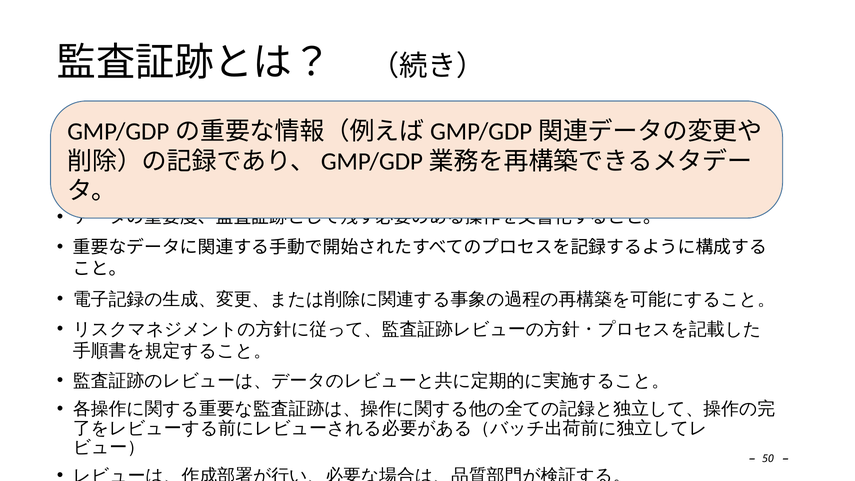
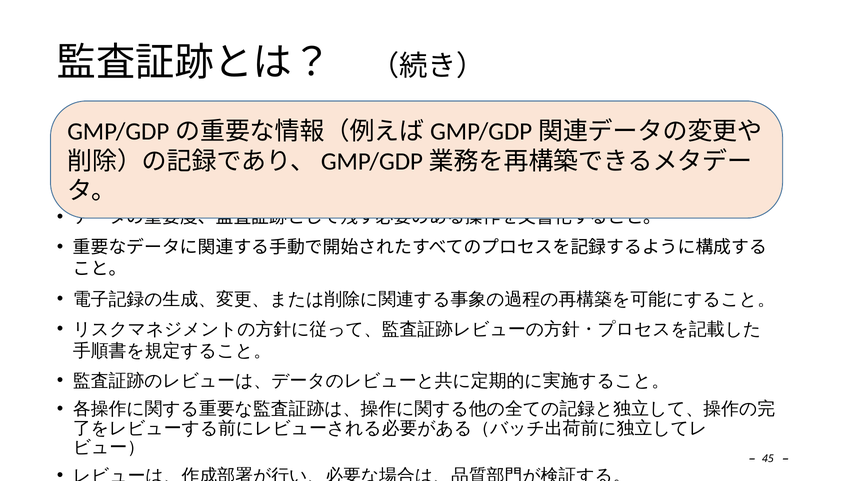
50: 50 -> 45 (768, 458)
